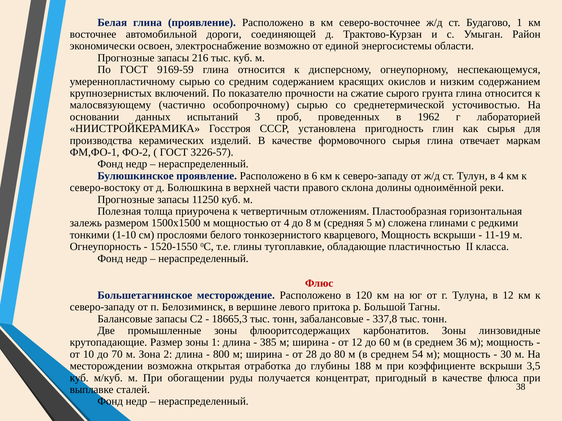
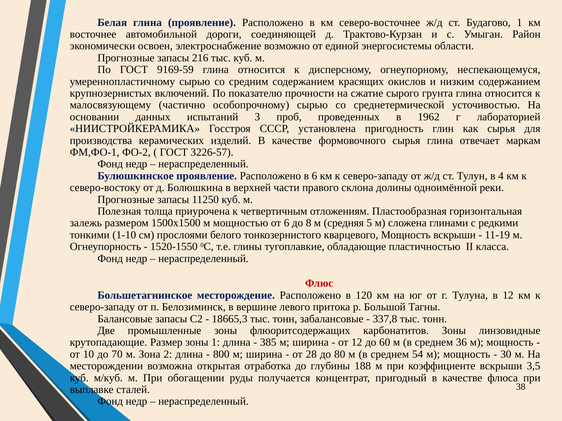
от 4: 4 -> 6 (287, 223)
